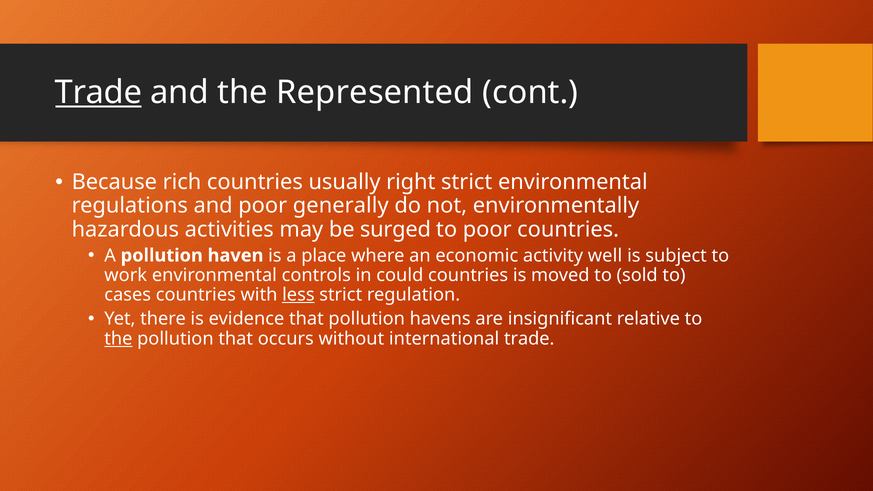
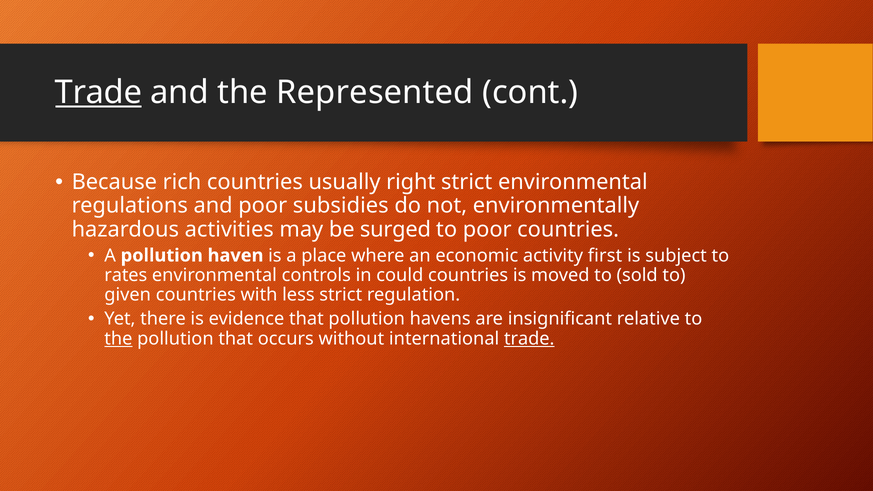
generally: generally -> subsidies (341, 206)
well: well -> first (605, 256)
work: work -> rates (126, 275)
cases: cases -> given (128, 295)
less underline: present -> none (298, 295)
trade underline: none -> present (529, 339)
